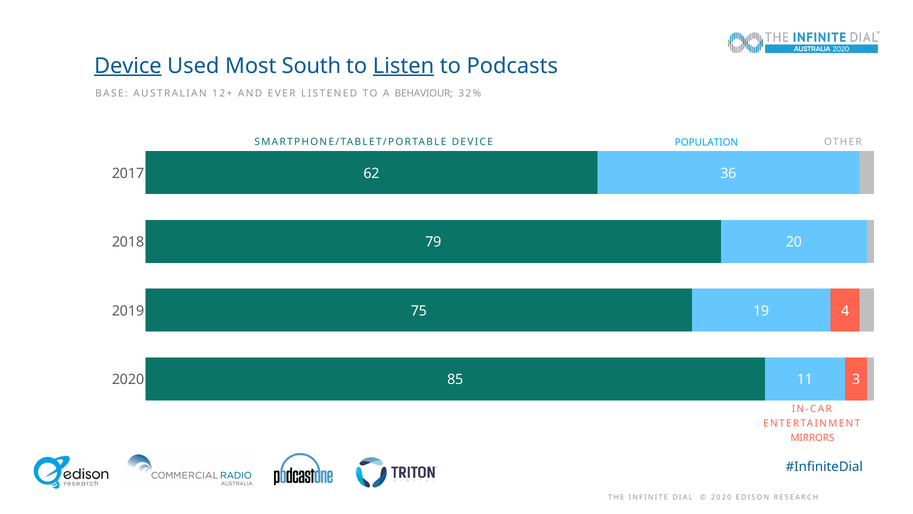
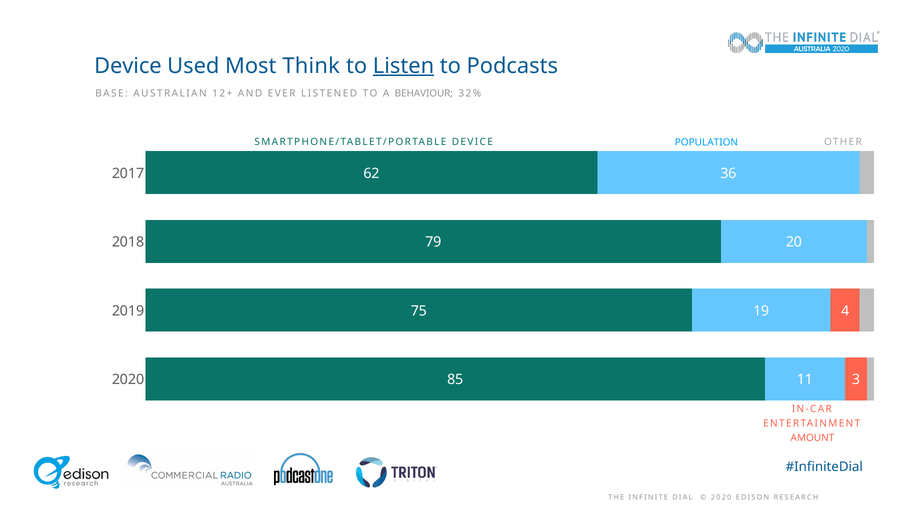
Device underline: present -> none (128, 66)
South: South -> Think (311, 66)
MIRRORS: MIRRORS -> AMOUNT (812, 437)
